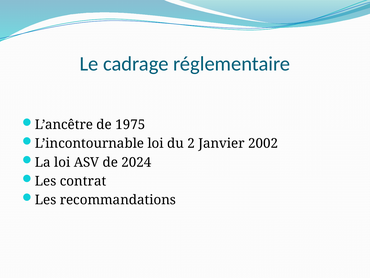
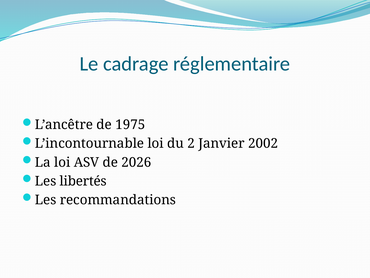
2024: 2024 -> 2026 (136, 162)
contrat: contrat -> libertés (83, 181)
